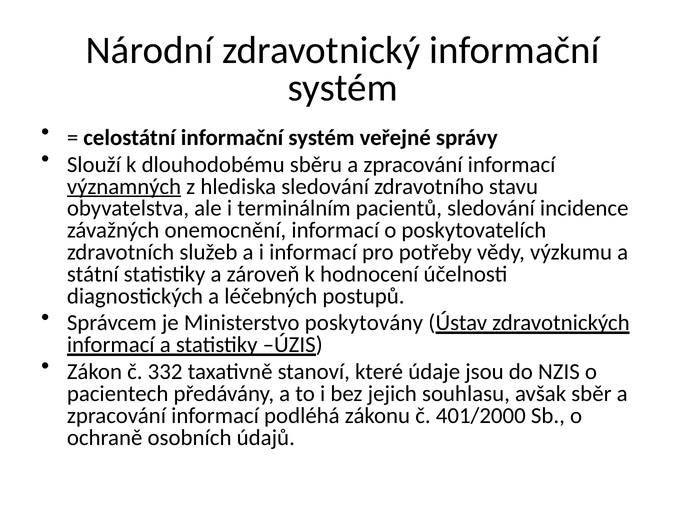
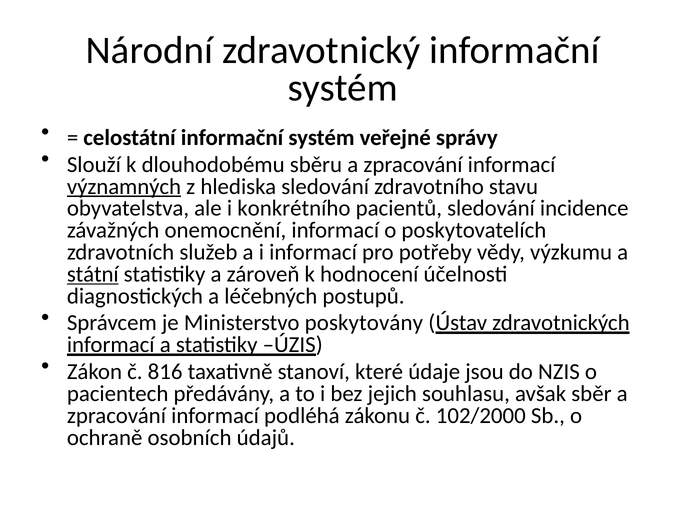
terminálním: terminálním -> konkrétního (294, 209)
státní underline: none -> present (93, 274)
332: 332 -> 816 (165, 372)
401/2000: 401/2000 -> 102/2000 (481, 416)
